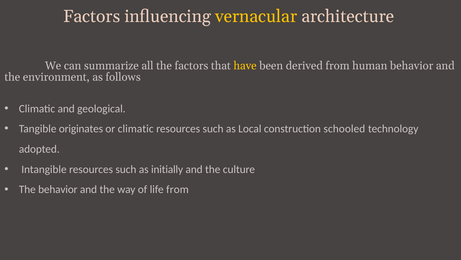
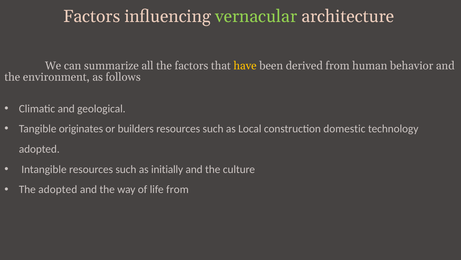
vernacular colour: yellow -> light green (256, 16)
or climatic: climatic -> builders (136, 129)
schooled: schooled -> domestic (344, 129)
The behavior: behavior -> adopted (58, 189)
